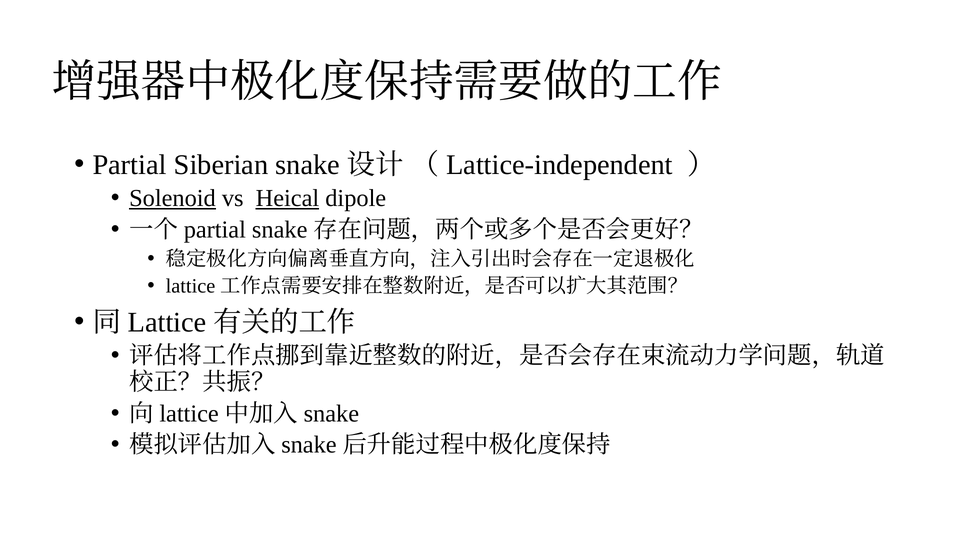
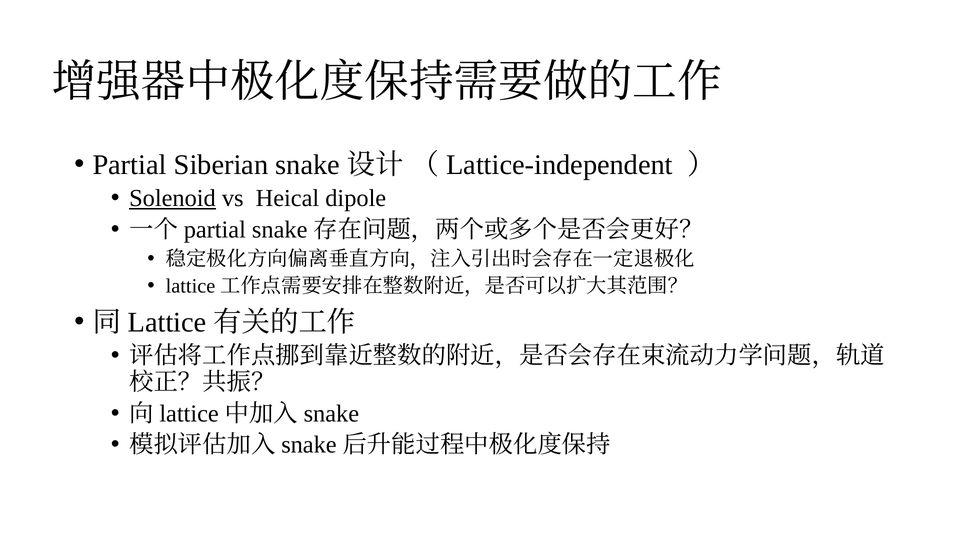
Heical underline: present -> none (287, 198)
